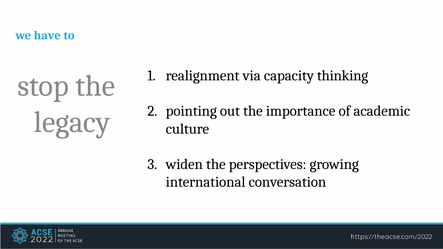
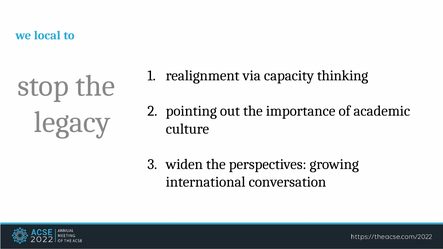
have: have -> local (47, 35)
